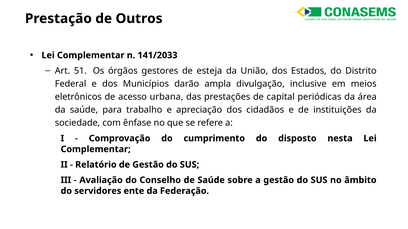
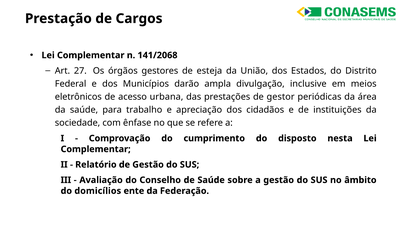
Outros: Outros -> Cargos (139, 19)
141/2033: 141/2033 -> 141/2068 (158, 55)
51: 51 -> 27 (80, 71)
capital: capital -> gestor (281, 97)
servidores: servidores -> domicílios (98, 191)
